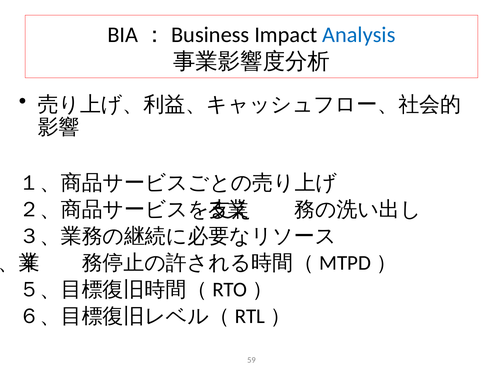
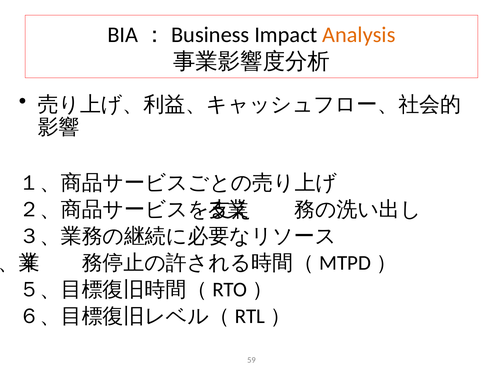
Analysis colour: blue -> orange (359, 35)
